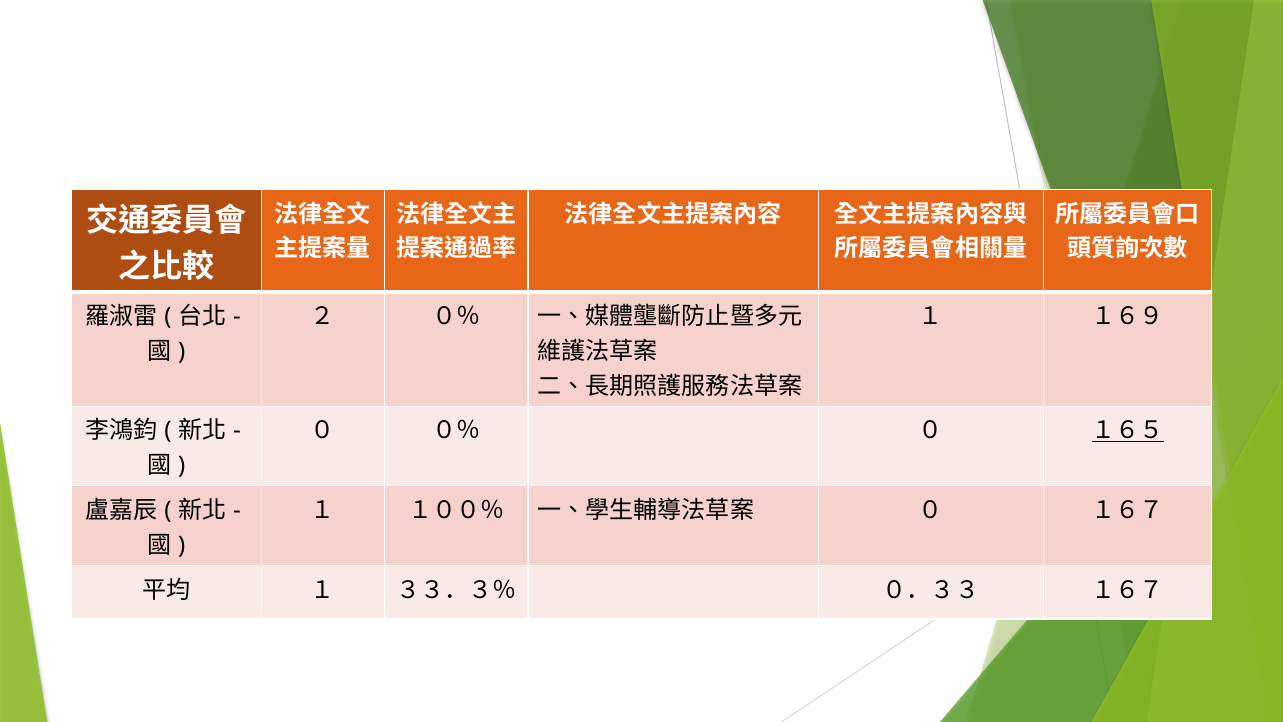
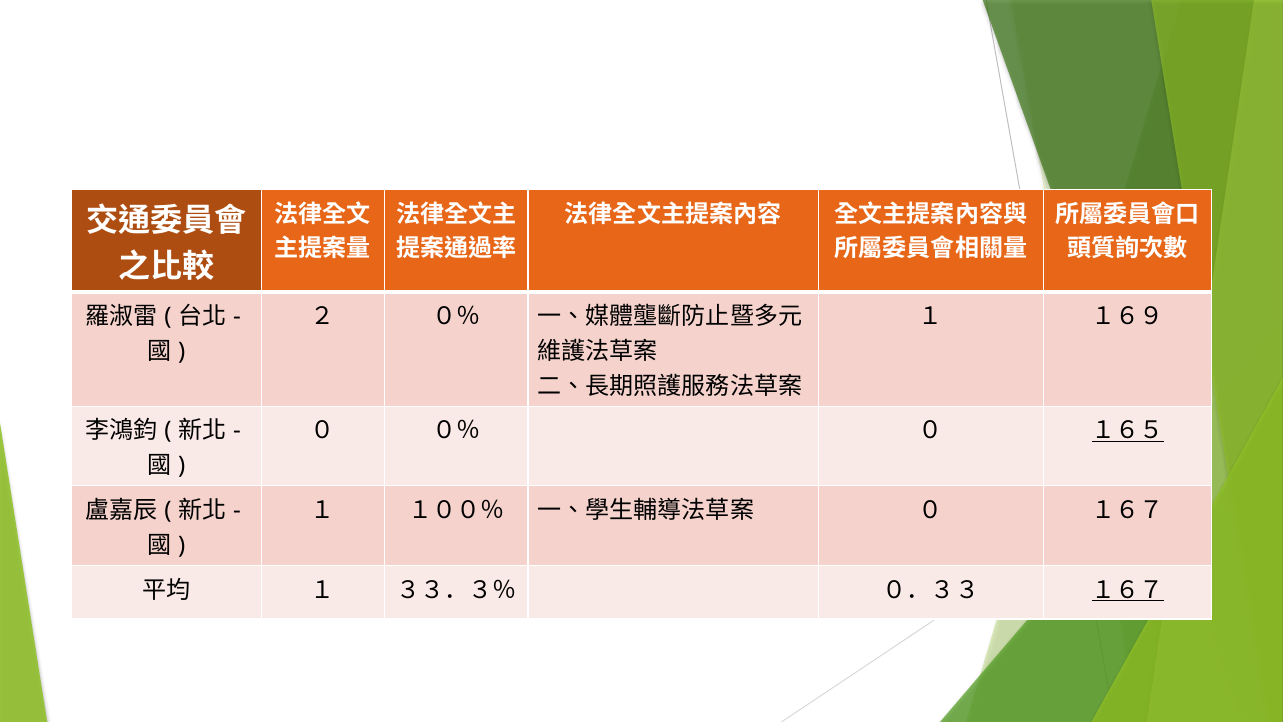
１６７ underline: none -> present (1128, 590)
